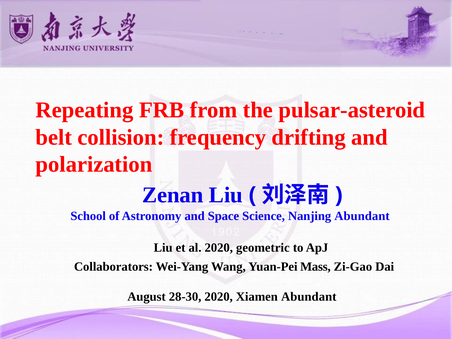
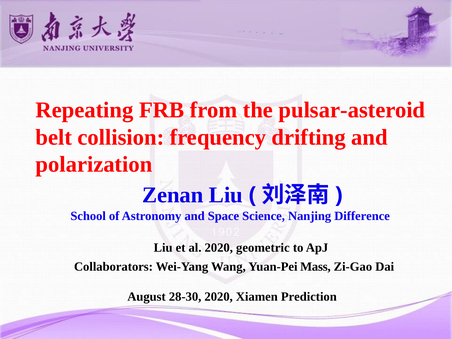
Nanjing Abundant: Abundant -> Difference (362, 216)
Xiamen Abundant: Abundant -> Prediction (309, 297)
